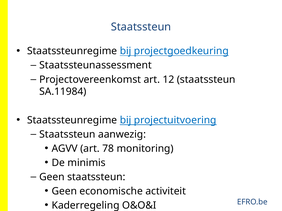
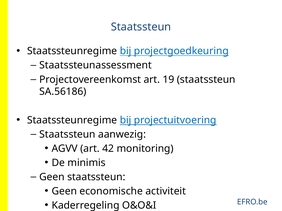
12: 12 -> 19 (168, 80)
SA.11984: SA.11984 -> SA.56186 (63, 92)
78: 78 -> 42 (108, 149)
